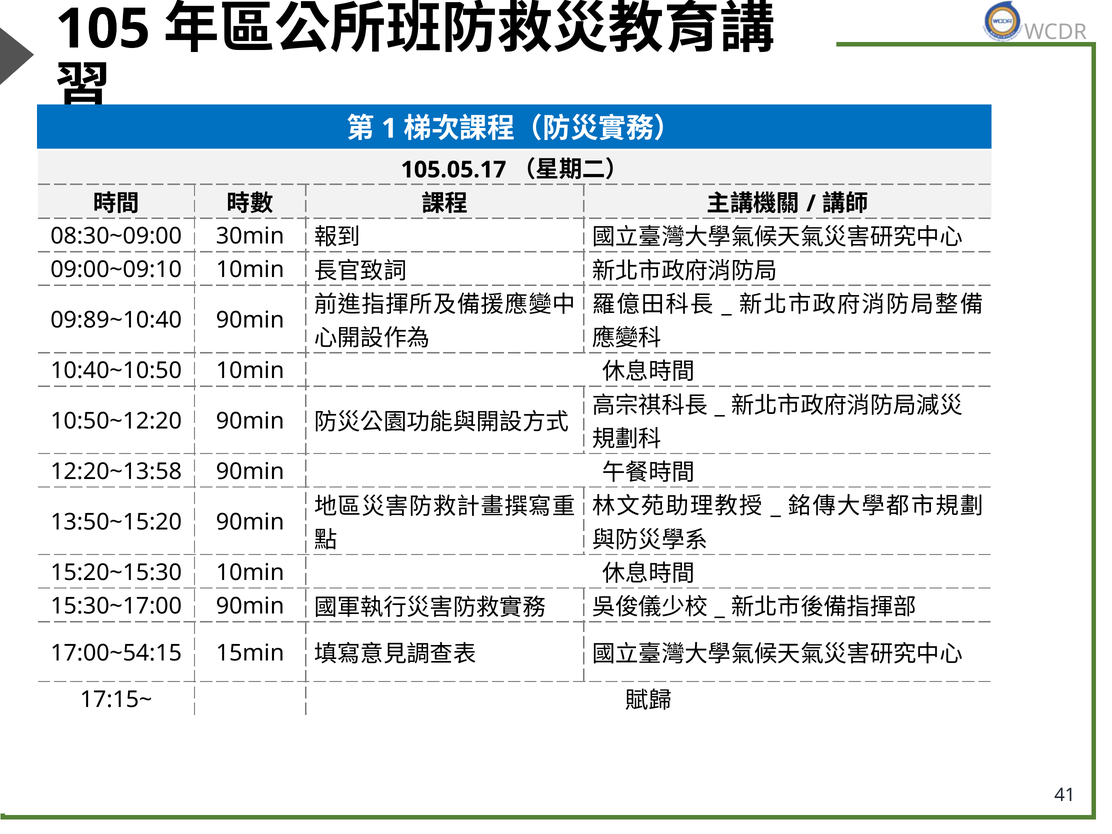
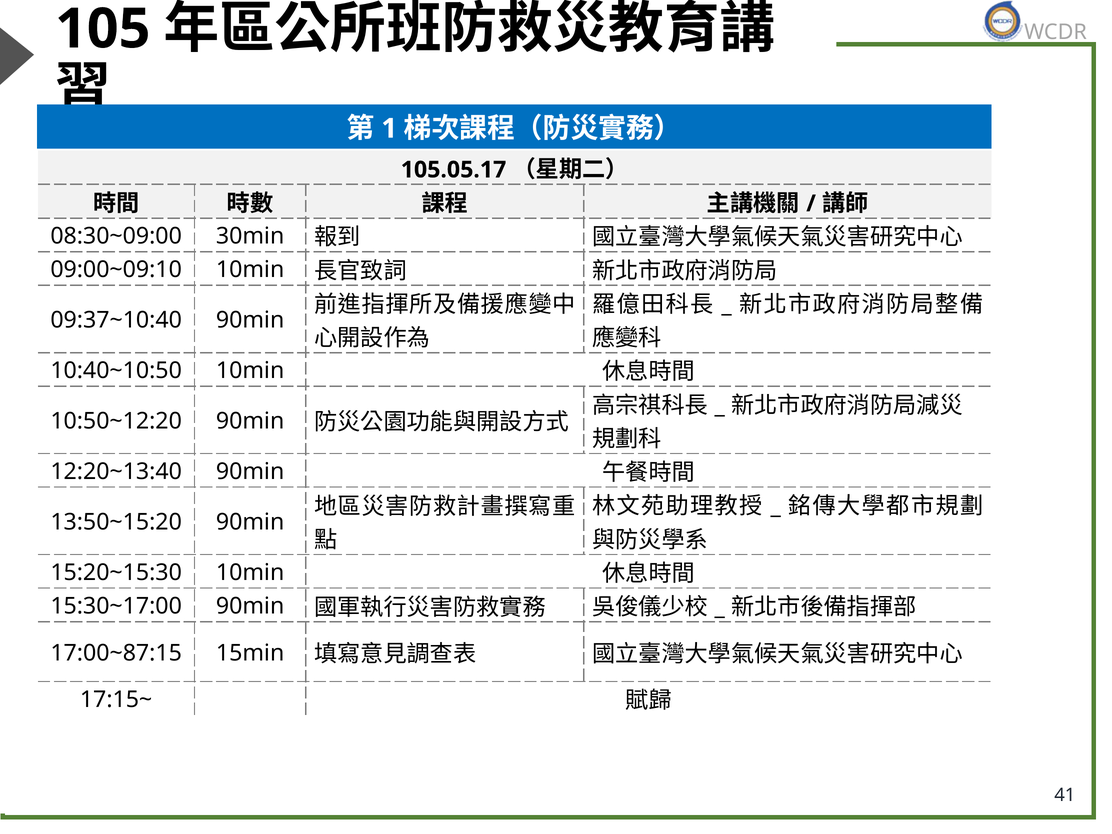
09:89~10:40: 09:89~10:40 -> 09:37~10:40 (116, 320)
12:20~13:58: 12:20~13:58 -> 12:20~13:40 (116, 472)
17:00~54:15: 17:00~54:15 -> 17:00~87:15 (116, 653)
